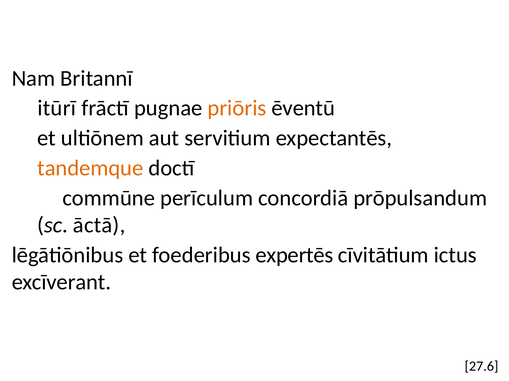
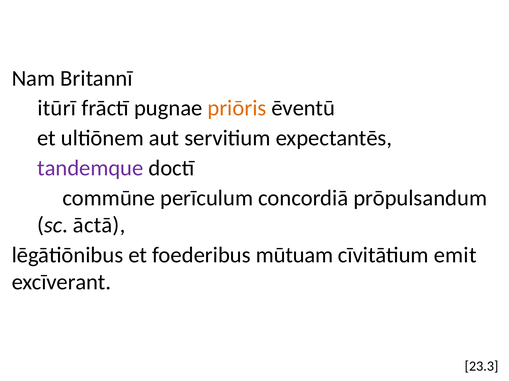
tandemque colour: orange -> purple (90, 168)
expertēs: expertēs -> mūtuam (294, 255)
ictus: ictus -> emit (455, 255)
27.6: 27.6 -> 23.3 (481, 367)
